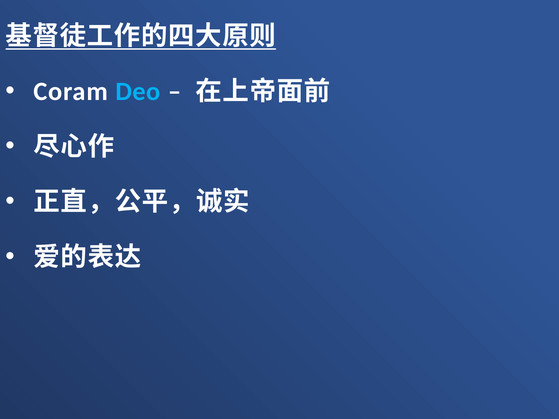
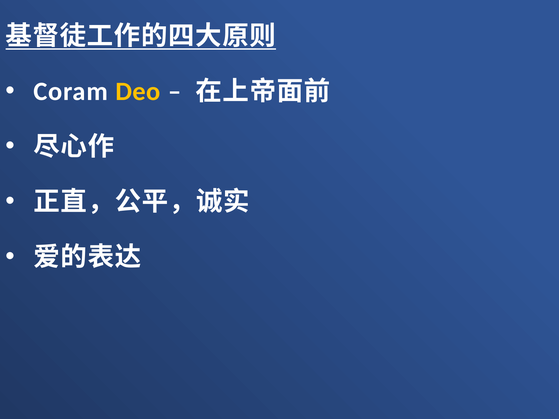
Deo colour: light blue -> yellow (138, 92)
